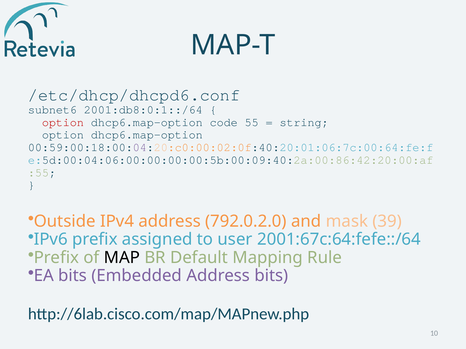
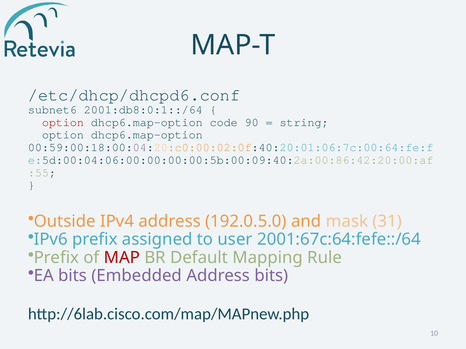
55: 55 -> 90 (252, 122)
792.0.2.0: 792.0.2.0 -> 192.0.5.0 (246, 222)
39: 39 -> 31 (387, 222)
MAP colour: black -> red (122, 258)
